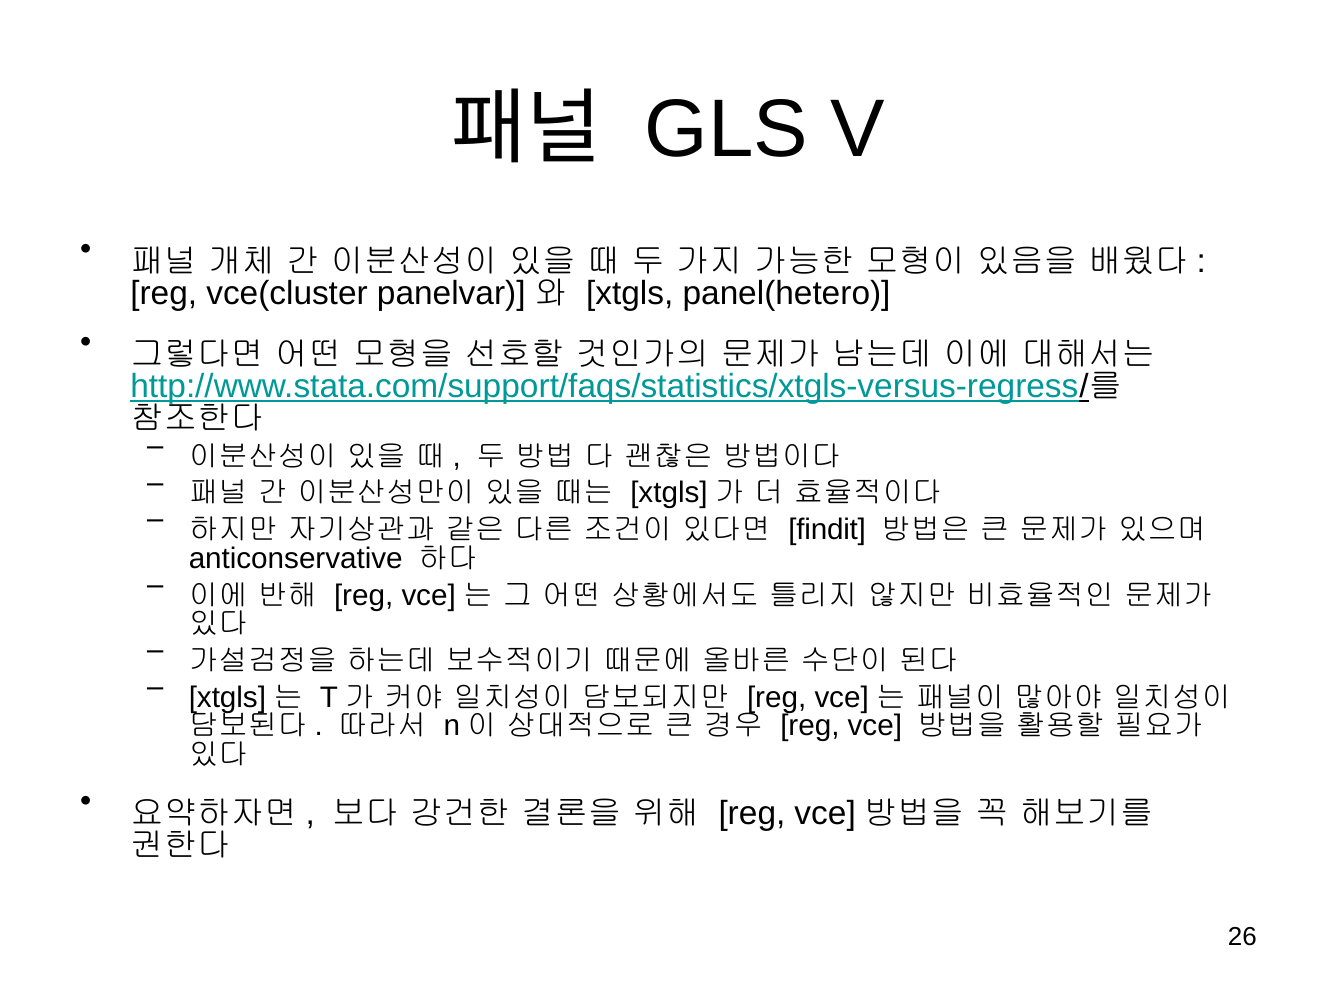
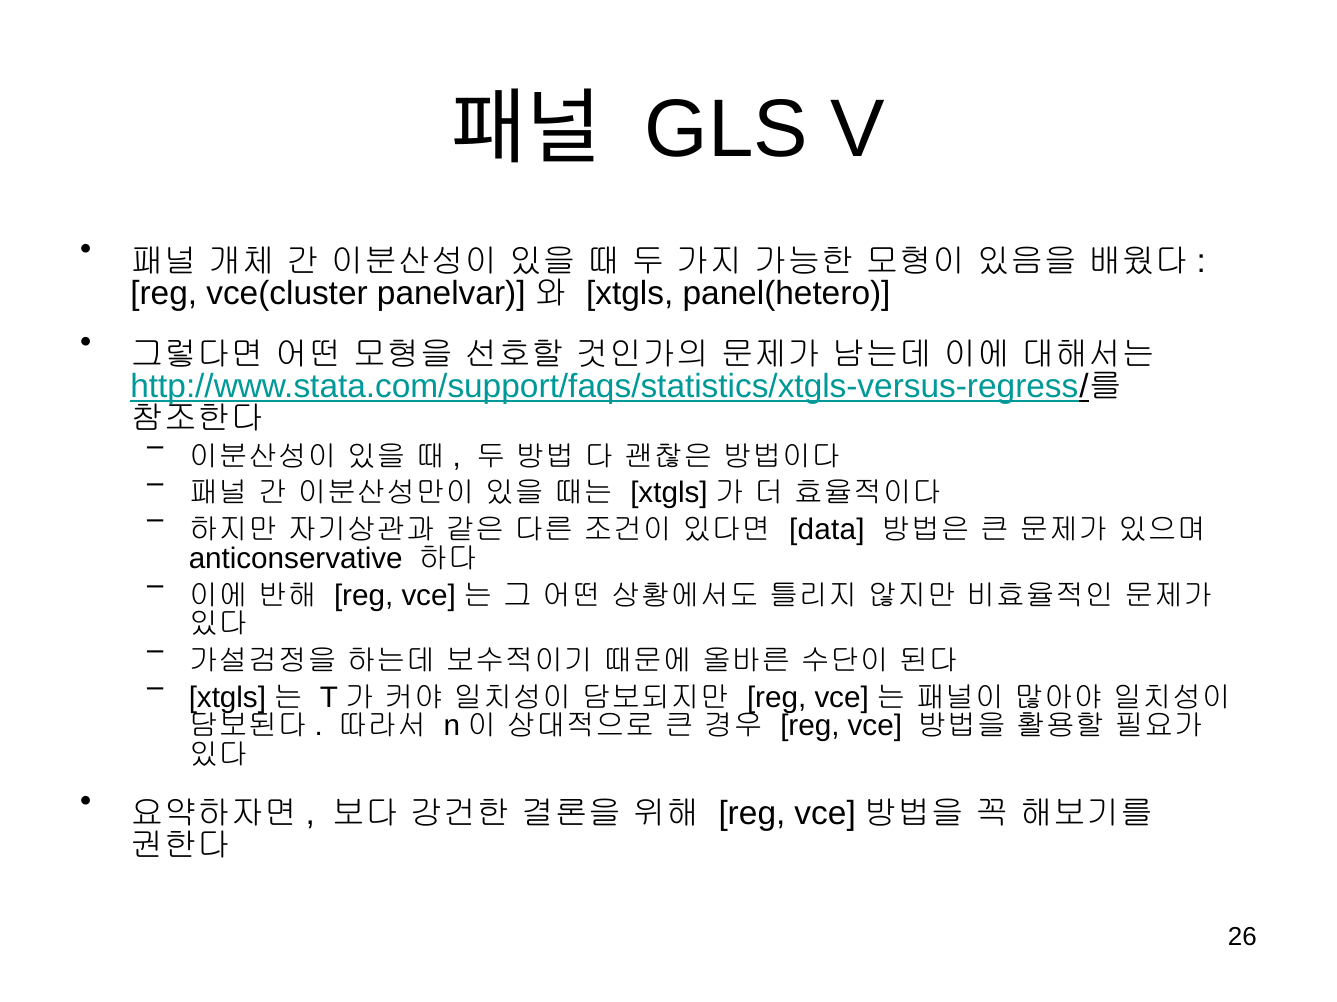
findit: findit -> data (827, 530)
